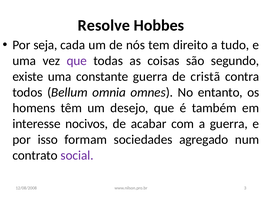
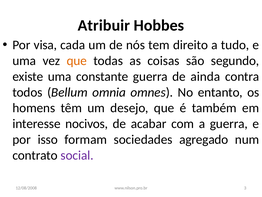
Resolve: Resolve -> Atribuir (104, 25)
seja: seja -> visa (45, 45)
que colour: purple -> orange (77, 61)
cristã: cristã -> ainda (205, 76)
